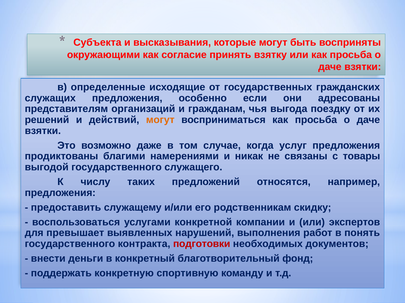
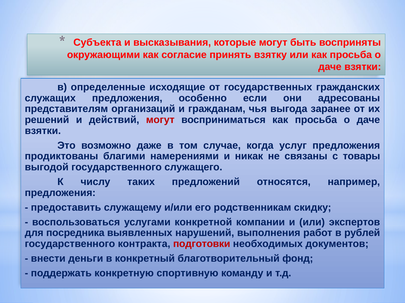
поездку: поездку -> заранее (331, 109)
могут colour: orange -> red (160, 120)
превышает: превышает -> посредника (75, 234)
понять: понять -> рублей (362, 234)
